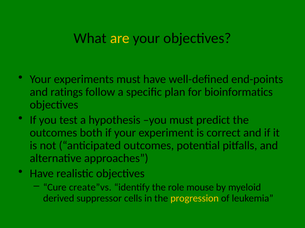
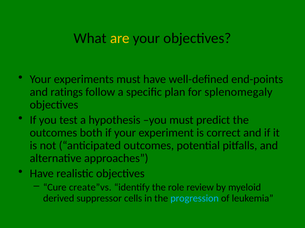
bioinformatics: bioinformatics -> splenomegaly (238, 92)
mouse: mouse -> review (200, 188)
progression colour: yellow -> light blue (195, 199)
